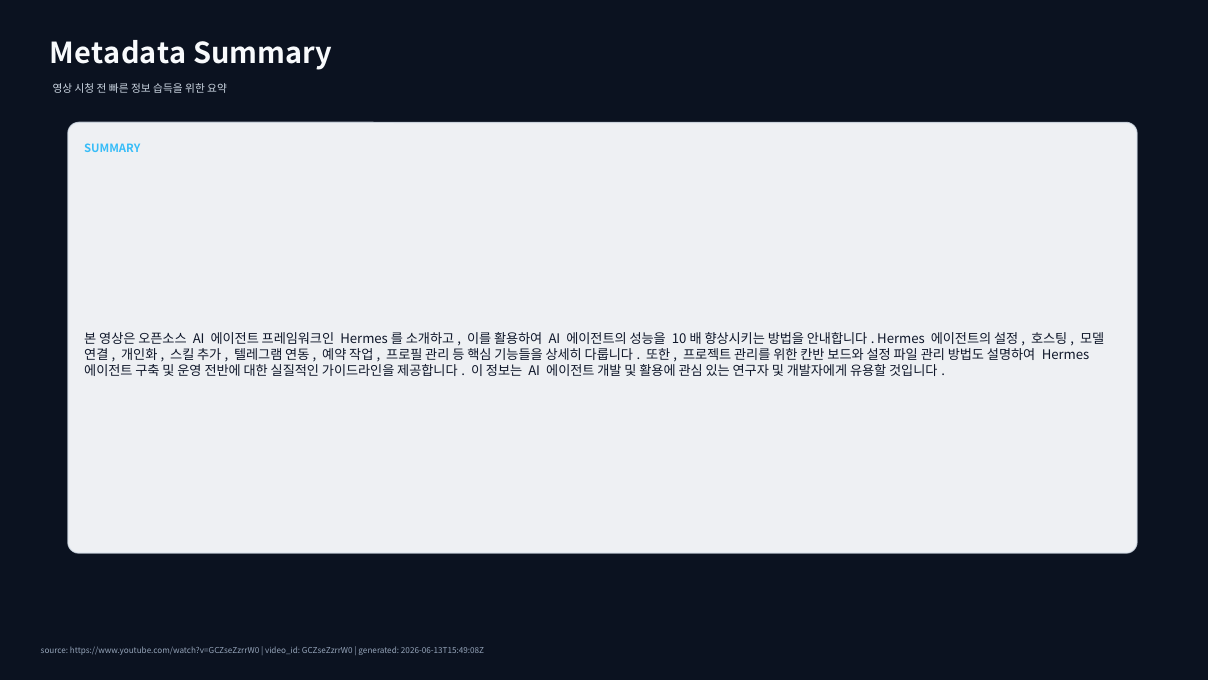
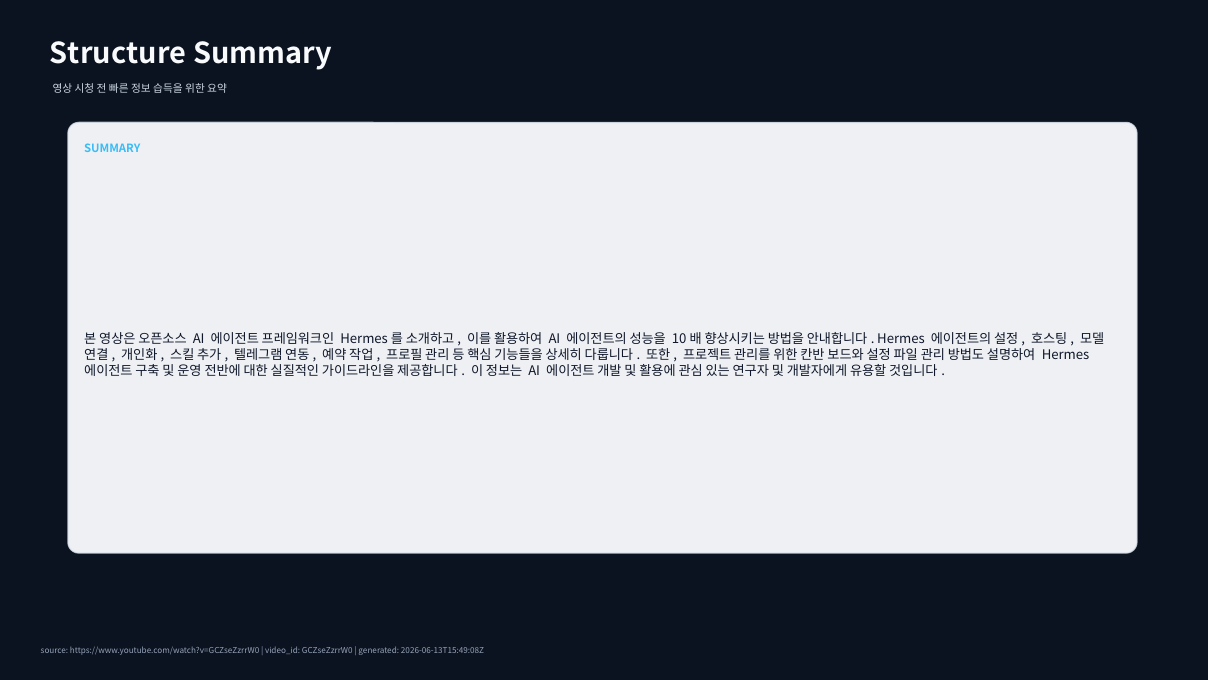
Metadata: Metadata -> Structure (118, 54)
